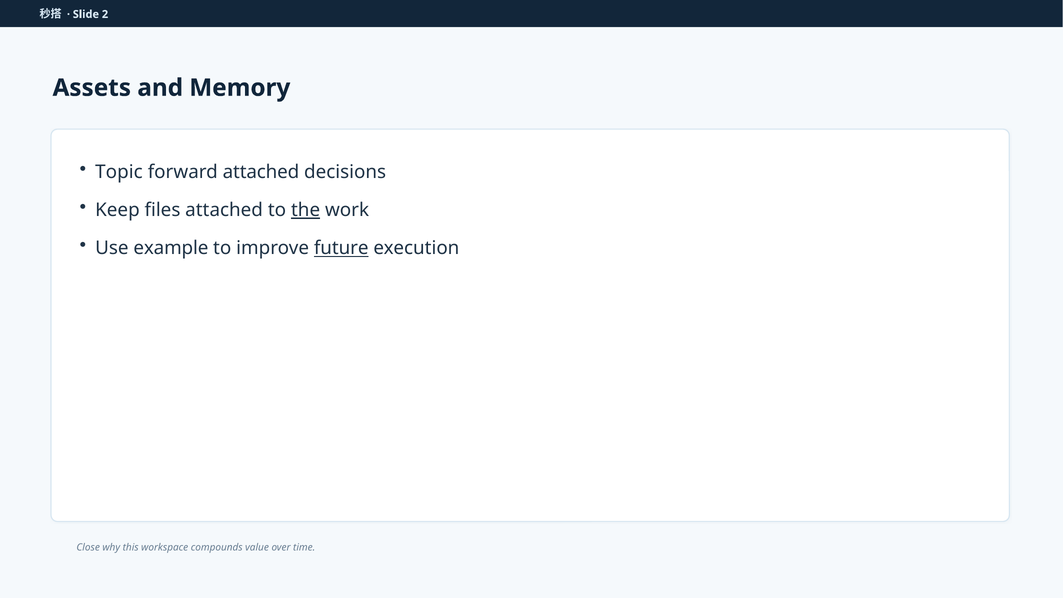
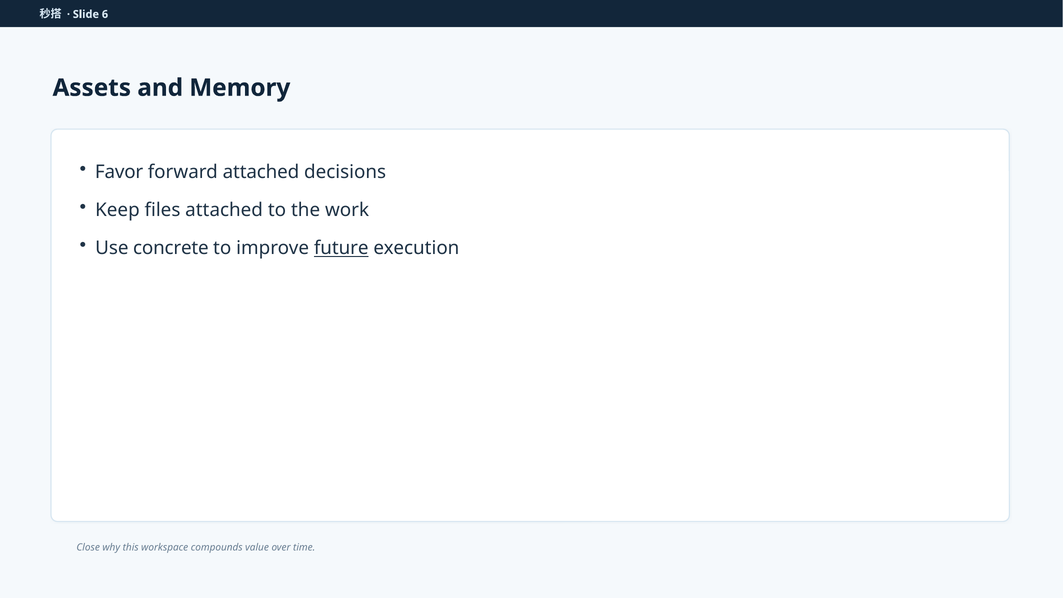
2: 2 -> 6 (105, 14)
Topic: Topic -> Favor (119, 172)
the underline: present -> none (306, 210)
example: example -> concrete (171, 248)
